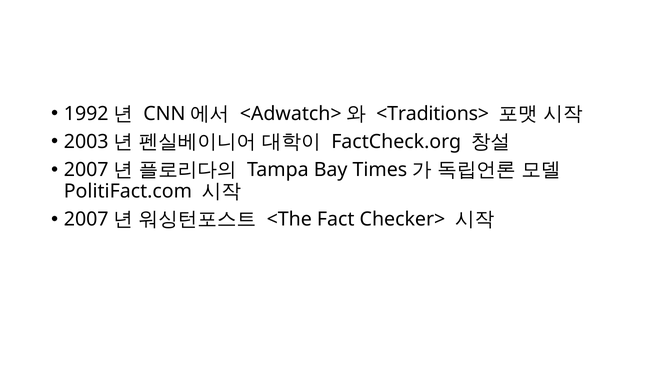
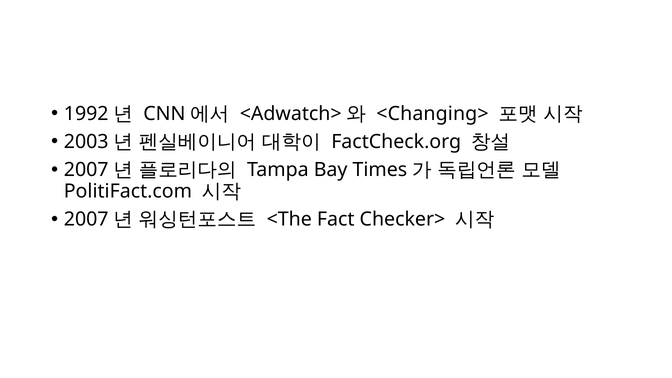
<Traditions>: <Traditions> -> <Changing> (432, 114)
